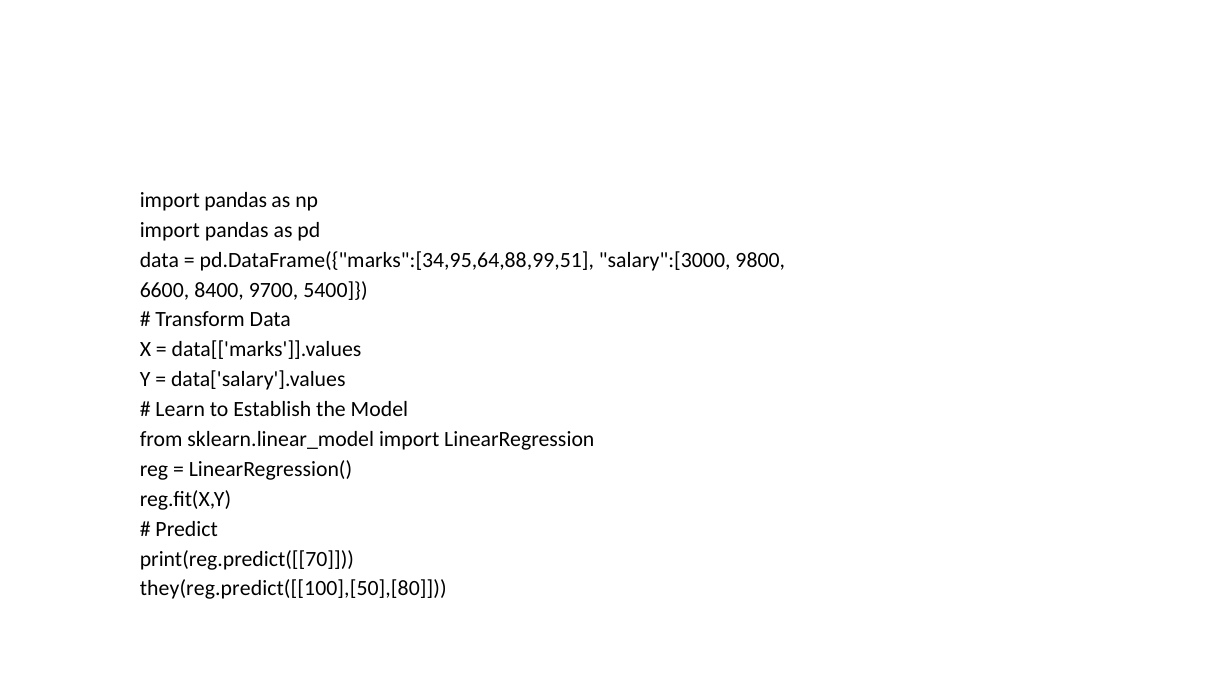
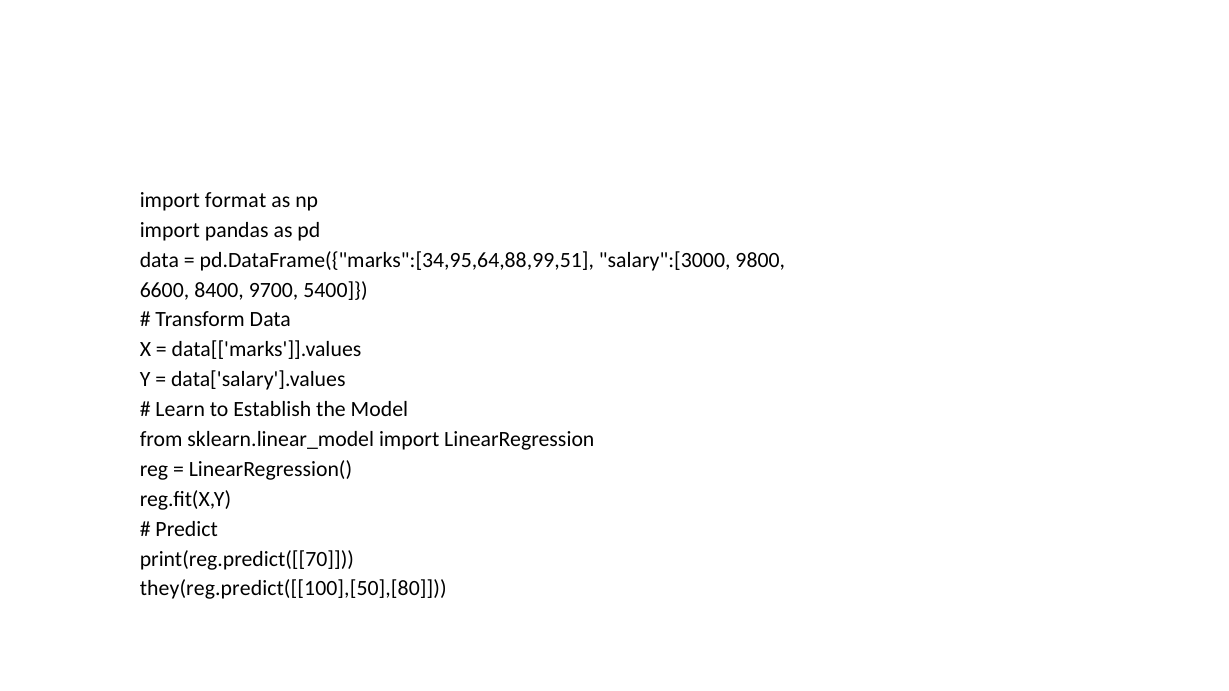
pandas: pandas -> format (236, 200)
